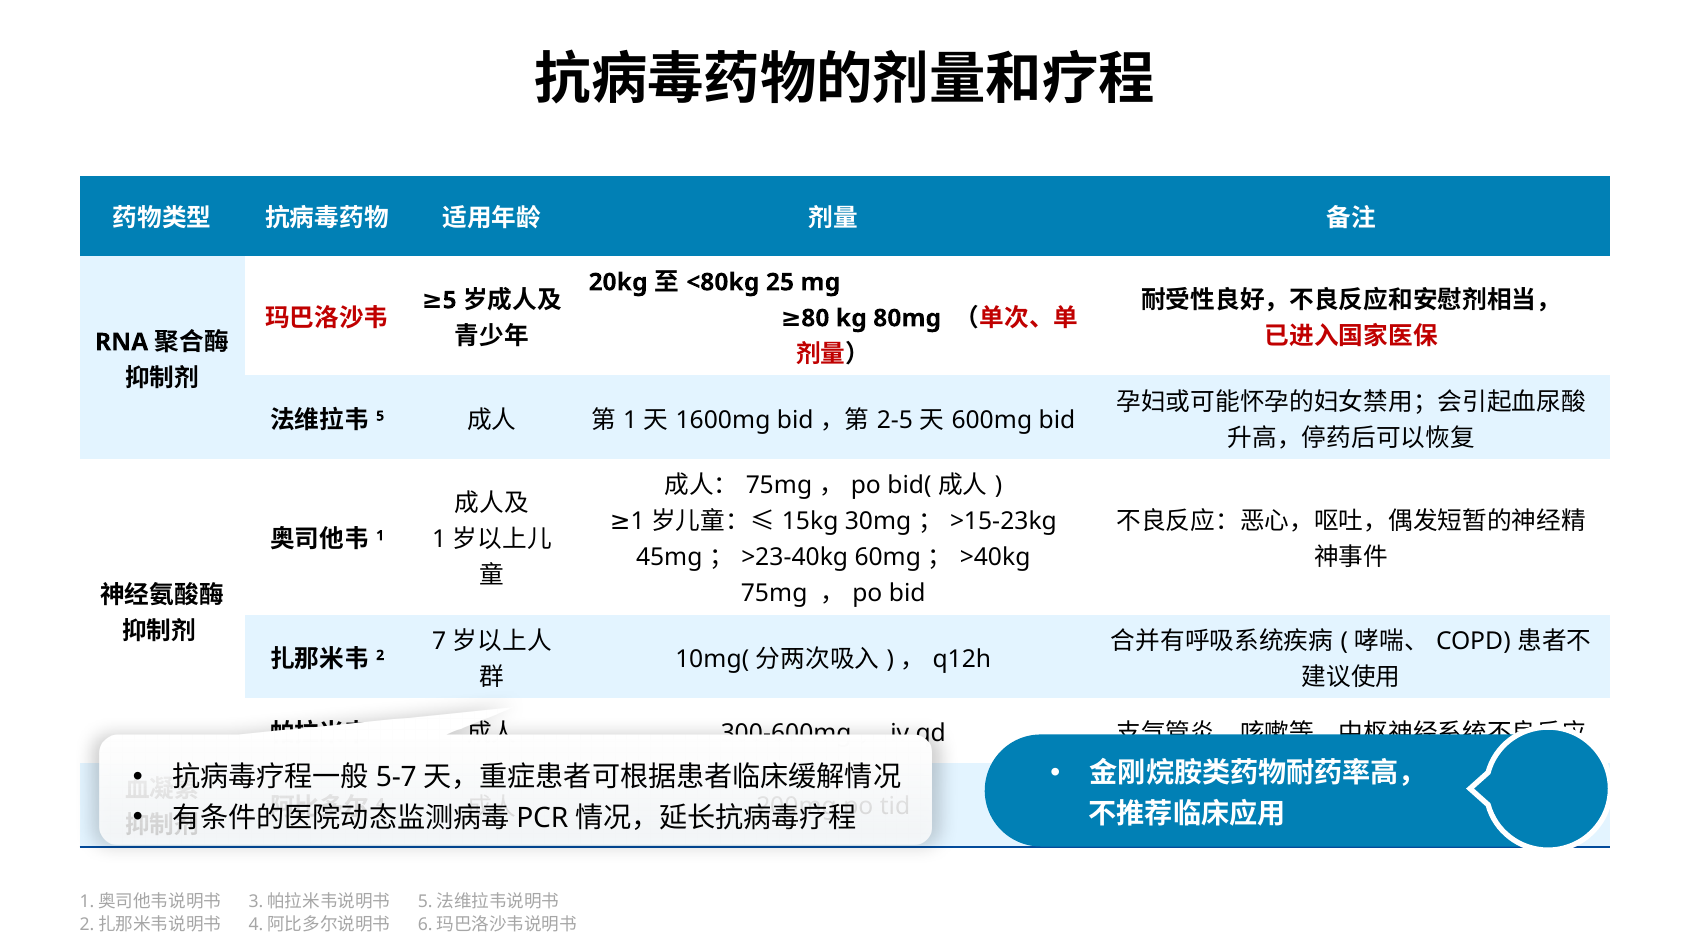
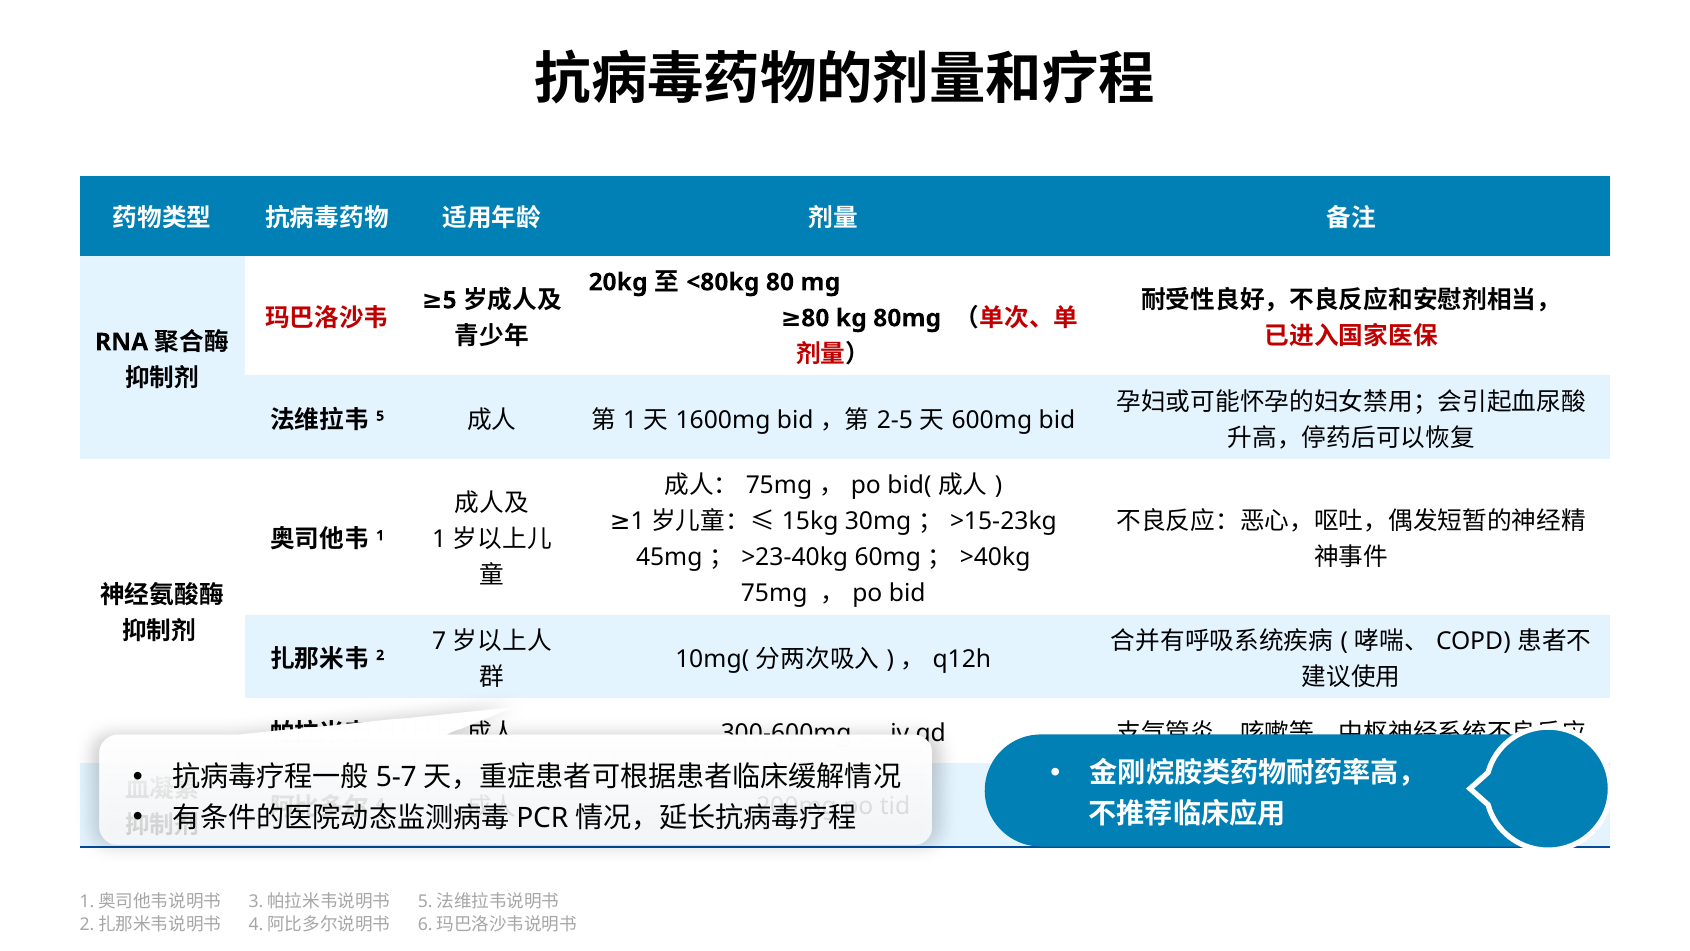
25: 25 -> 80 (780, 282)
